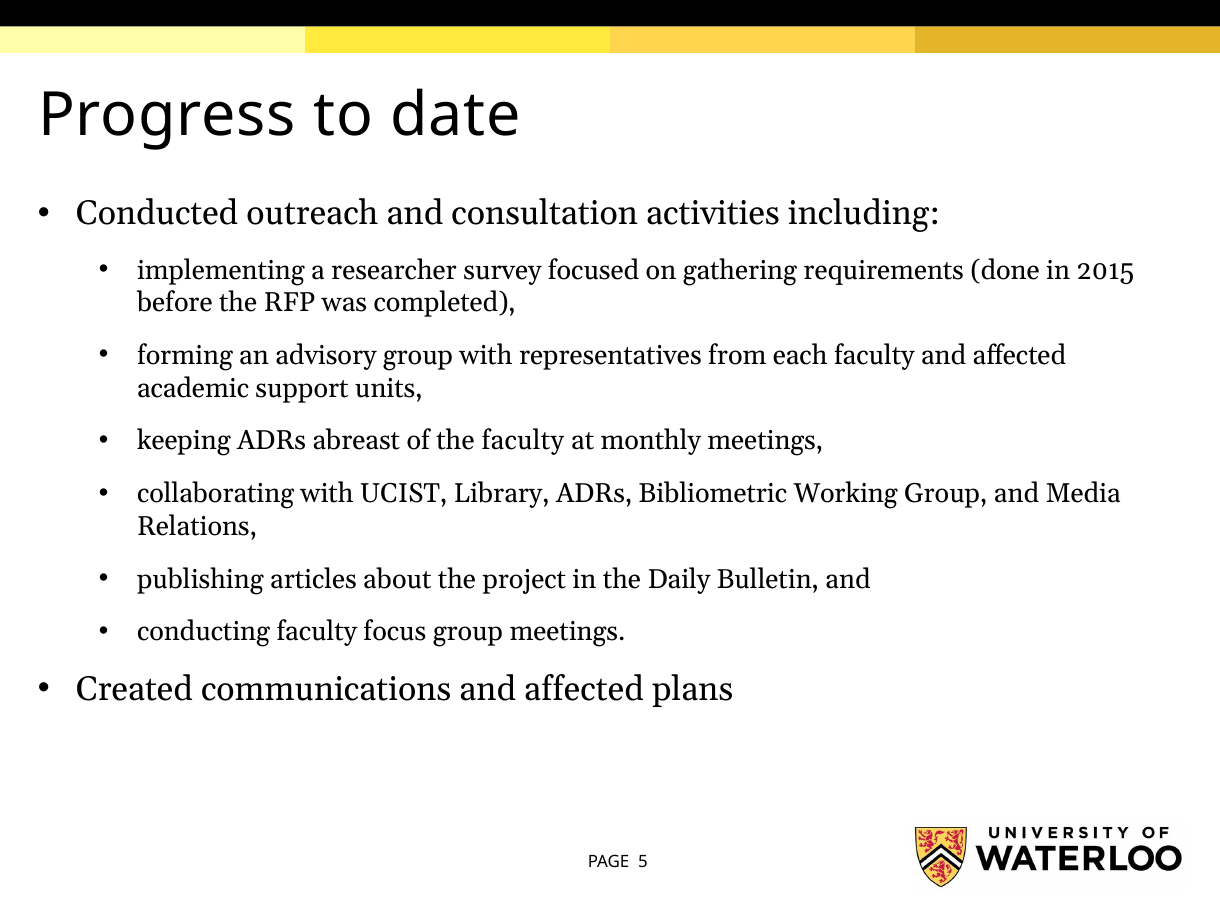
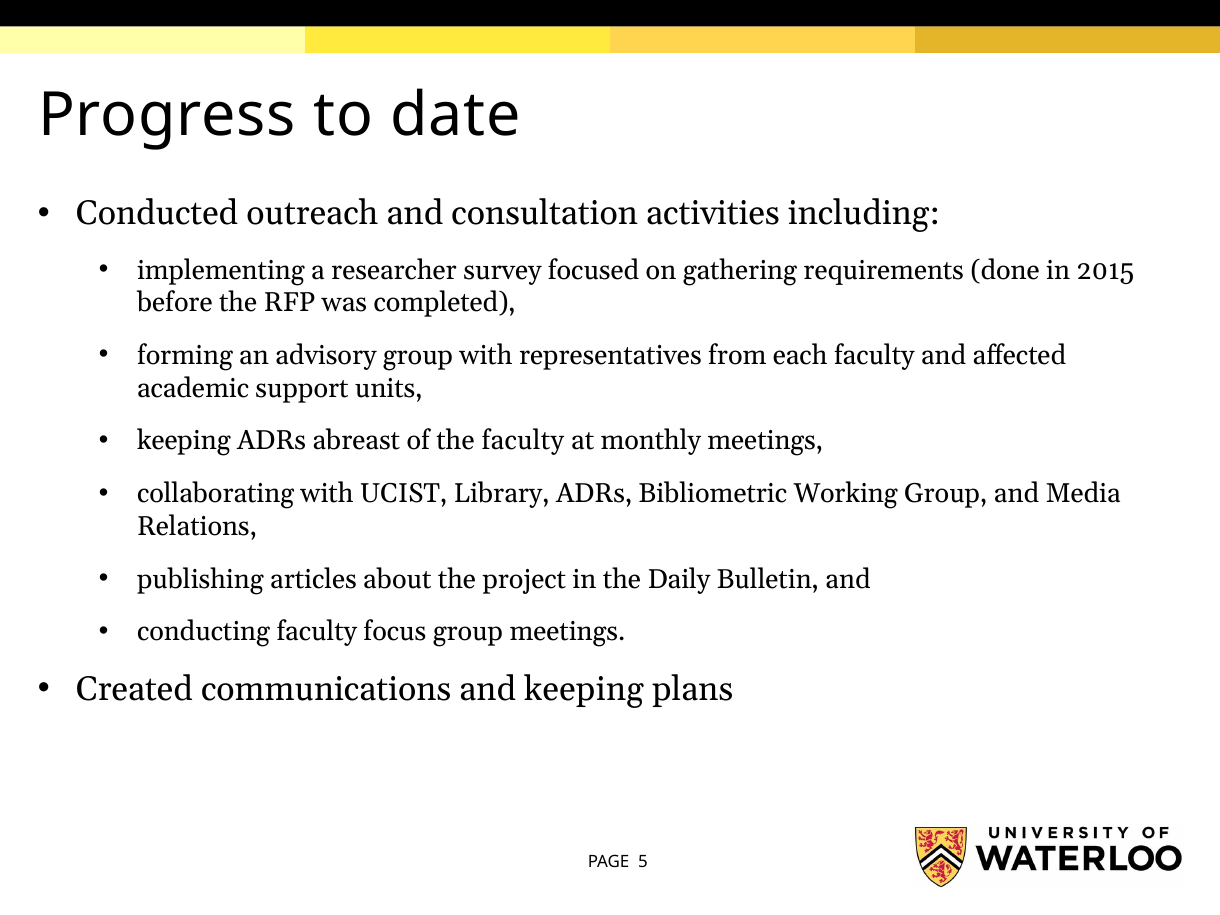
communications and affected: affected -> keeping (584, 689)
